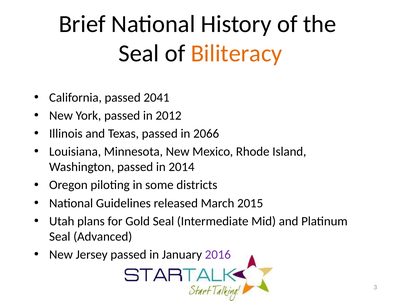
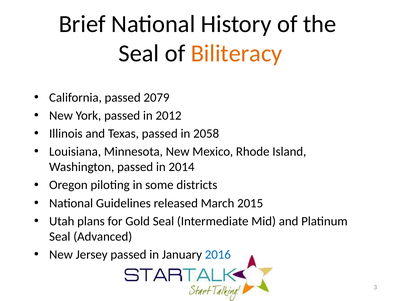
2041: 2041 -> 2079 (157, 97)
2066: 2066 -> 2058 (206, 134)
2016 colour: purple -> blue (218, 254)
